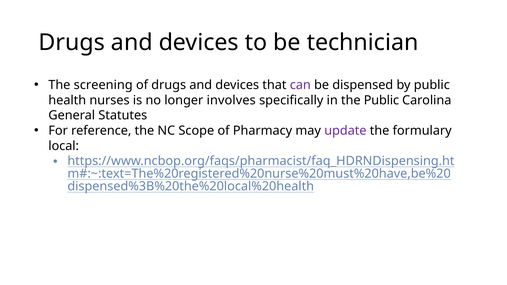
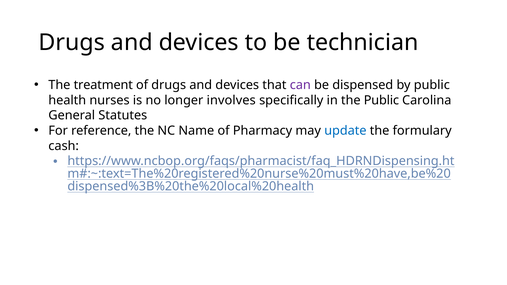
screening: screening -> treatment (103, 85)
Scope: Scope -> Name (196, 131)
update colour: purple -> blue (345, 131)
local: local -> cash (64, 146)
